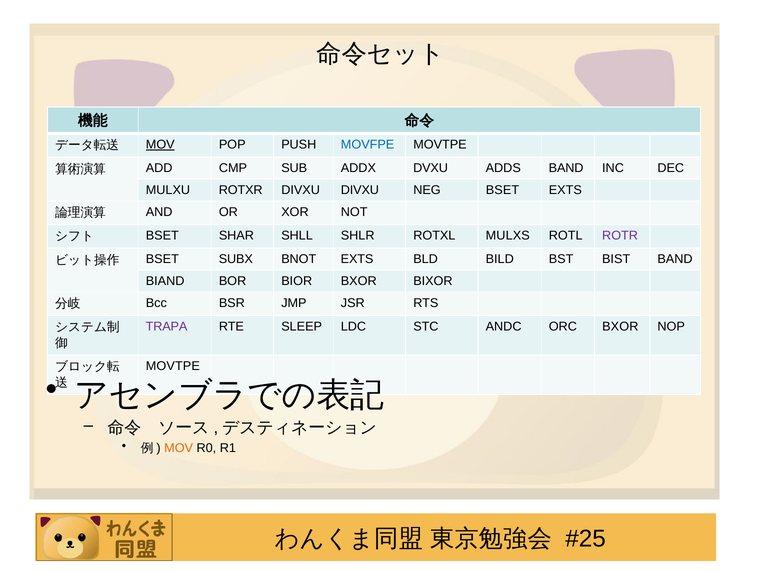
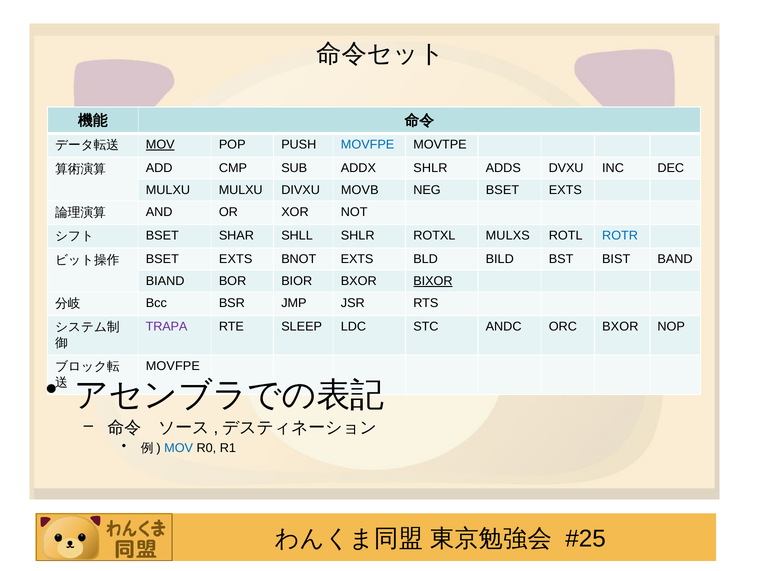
ADDX DVXU: DVXU -> SHLR (430, 168)
ADDS BAND: BAND -> DVXU (566, 168)
MULXU ROTXR: ROTXR -> MULXU (241, 190)
DIVXU DIVXU: DIVXU -> MOVB (360, 190)
ROTR colour: purple -> blue (620, 236)
SUBX: SUBX -> EXTS (236, 259)
BIXOR underline: none -> present (433, 281)
MOVTPE: MOVTPE -> MOVFPE (173, 366)
MOV colour: orange -> blue (179, 448)
